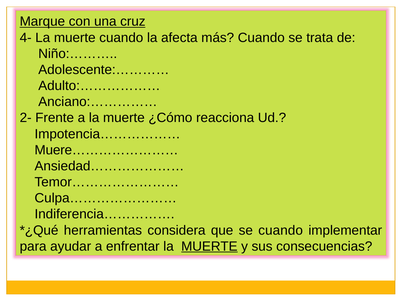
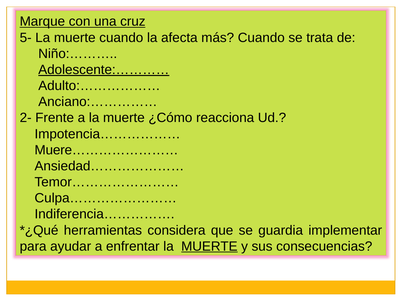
4-: 4- -> 5- (26, 38)
Adolescente:………… underline: none -> present (104, 70)
se cuando: cuando -> guardia (281, 231)
